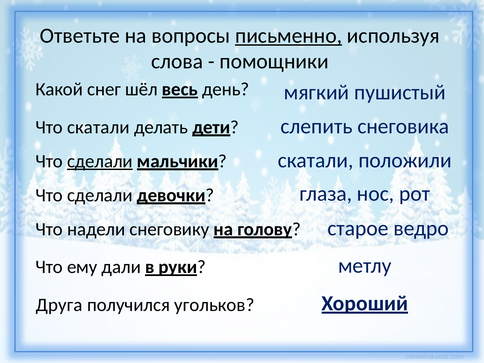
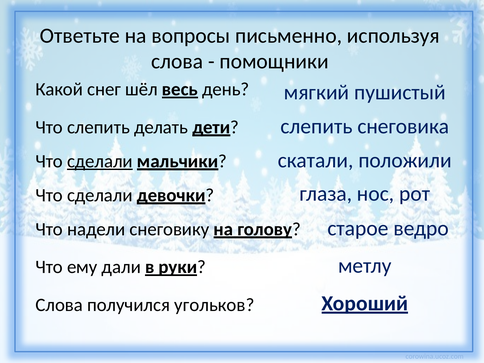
письменно underline: present -> none (289, 36)
Что скатали: скатали -> слепить (98, 127)
Друга: Друга -> Слова (59, 305)
